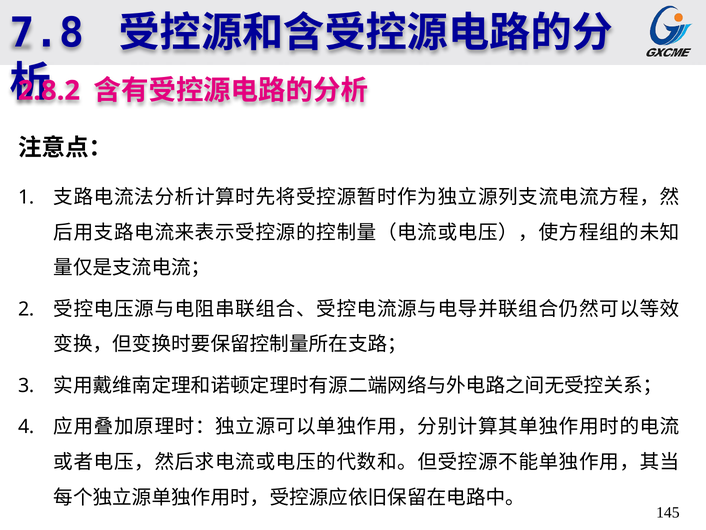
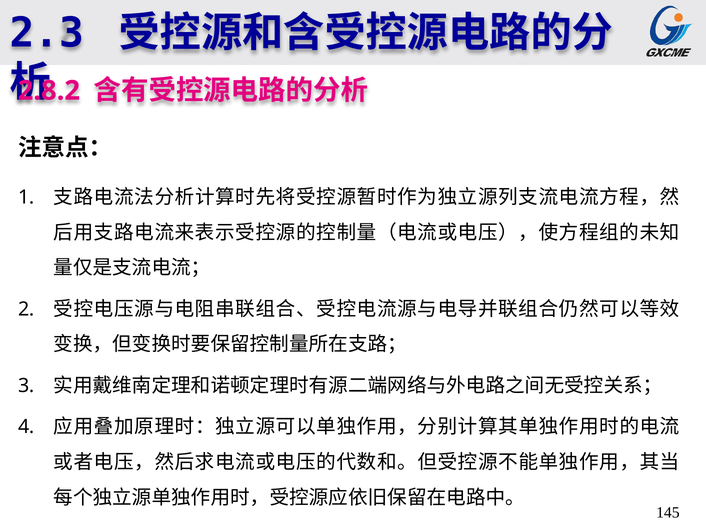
7.8: 7.8 -> 2.3 (47, 33)
